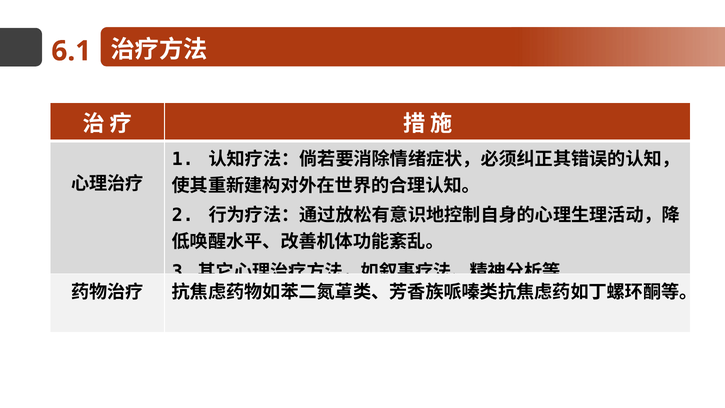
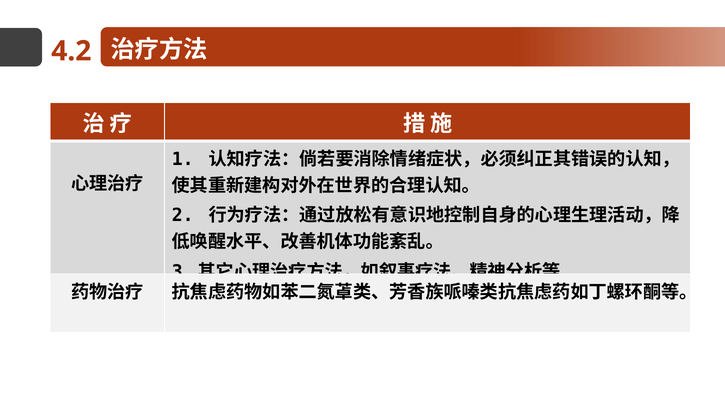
6.1: 6.1 -> 4.2 (71, 51)
